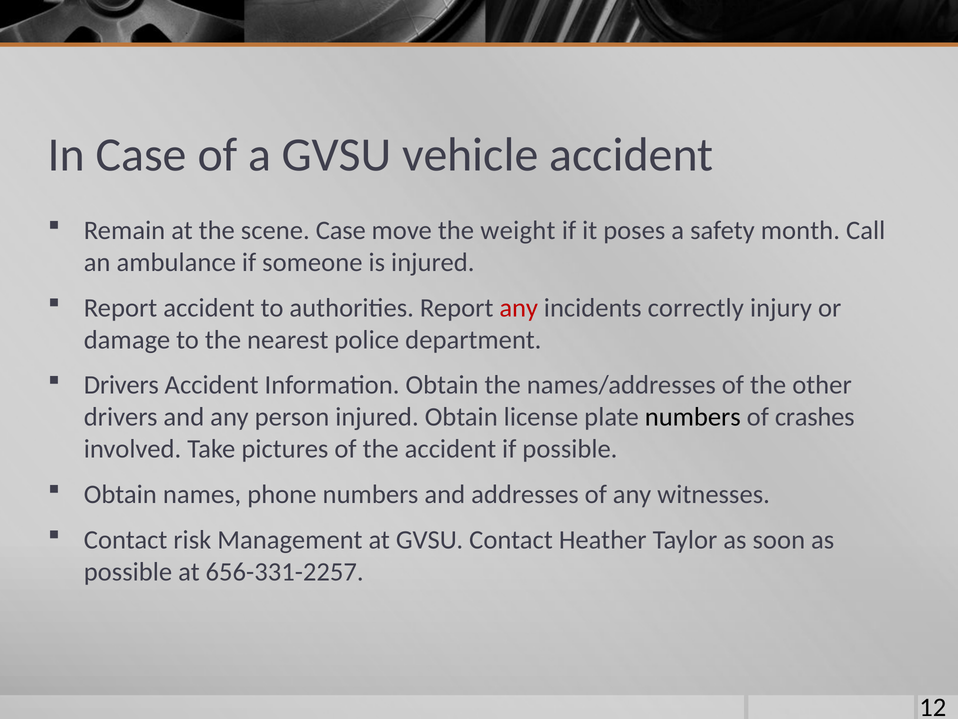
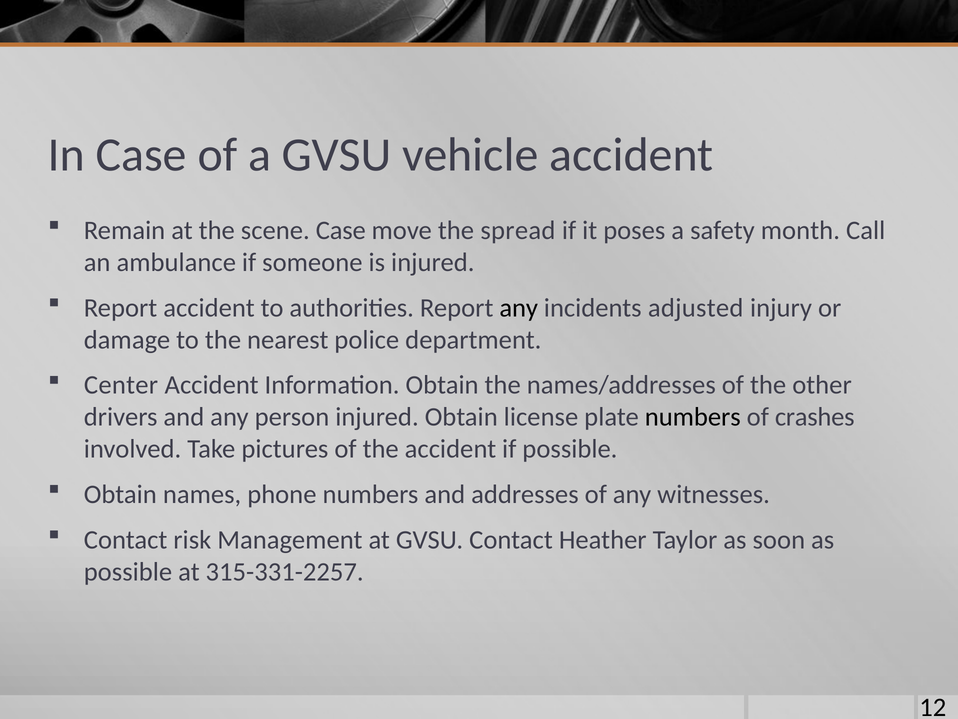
weight: weight -> spread (518, 230)
any colour: red -> black (519, 308)
correctly: correctly -> adjusted (696, 308)
Drivers: Drivers -> Center (121, 385)
656-331-2257: 656-331-2257 -> 315-331-2257 (285, 571)
